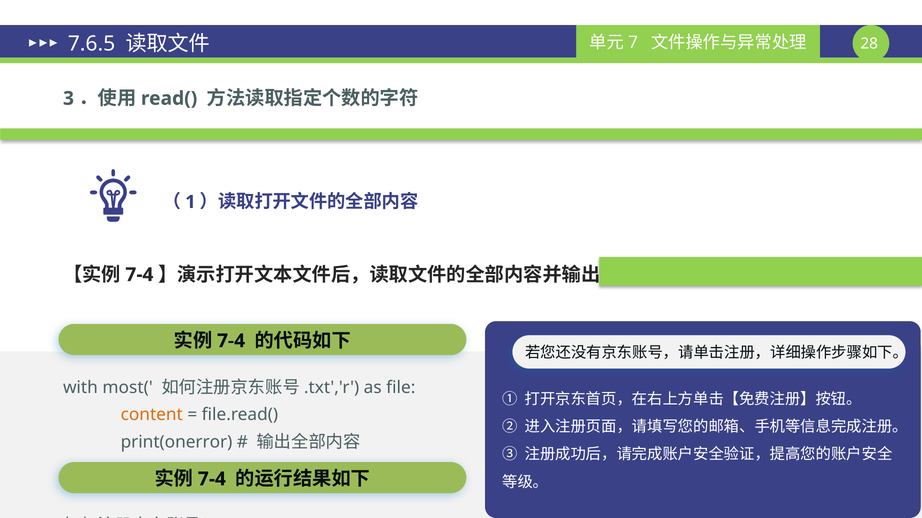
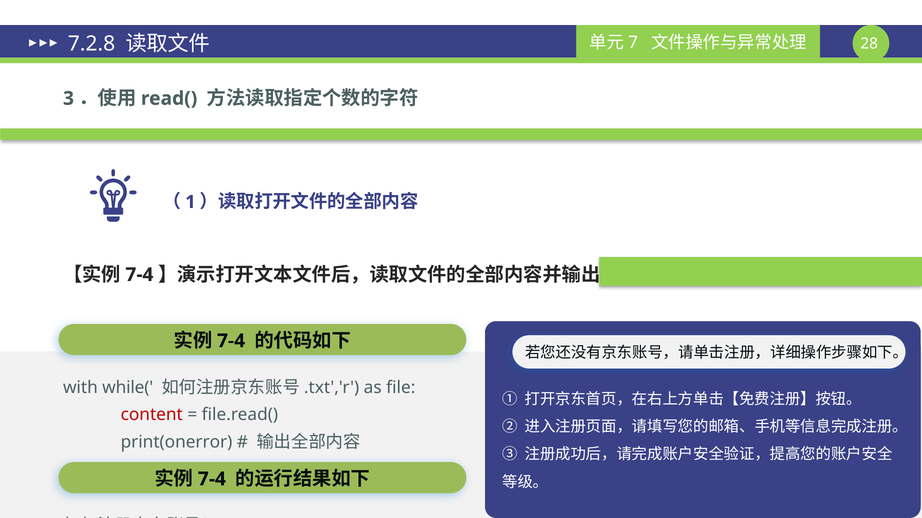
7.6.5: 7.6.5 -> 7.2.8 (92, 44)
most(: most( -> while( (128, 388)
content colour: orange -> red (152, 415)
